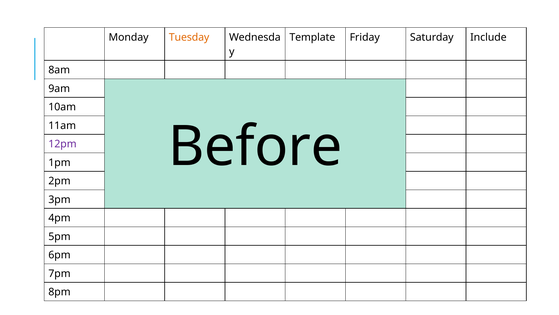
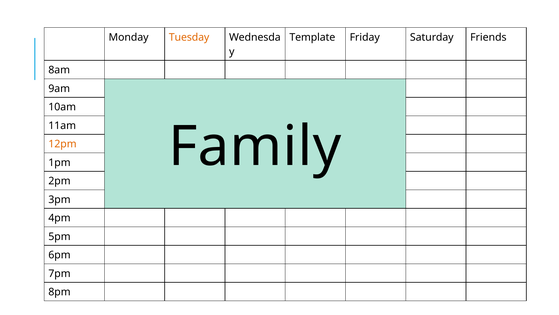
Include: Include -> Friends (488, 37)
Before: Before -> Family (255, 147)
12pm colour: purple -> orange (62, 144)
